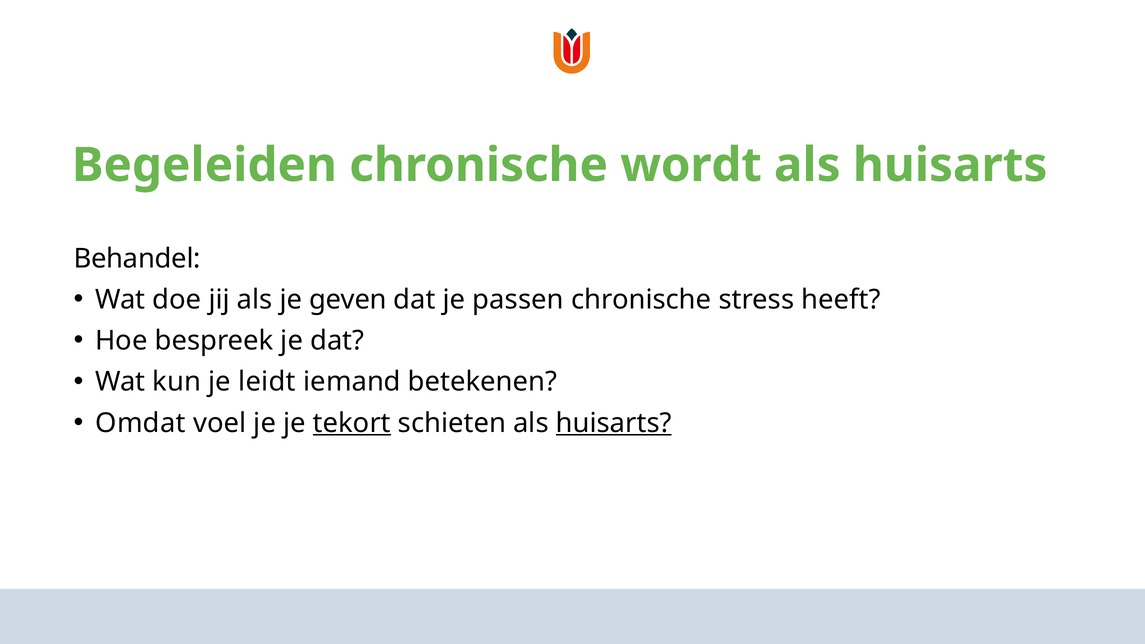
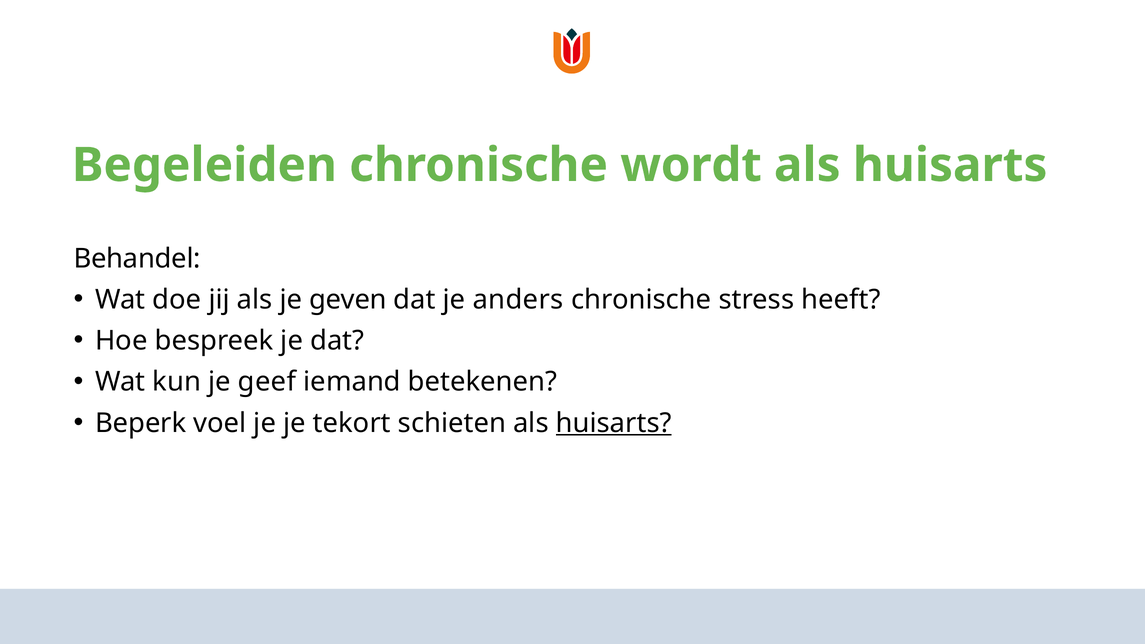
passen: passen -> anders (518, 300)
leidt: leidt -> geef (267, 382)
Omdat: Omdat -> Beperk (141, 423)
tekort underline: present -> none (352, 423)
